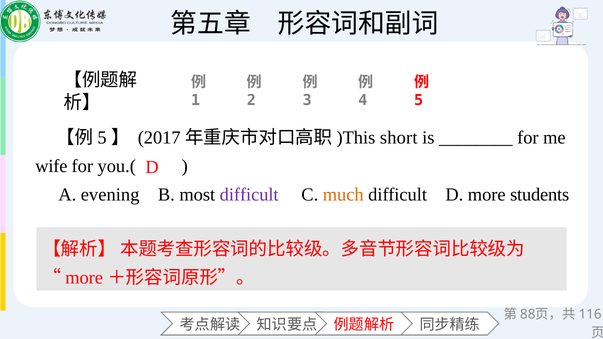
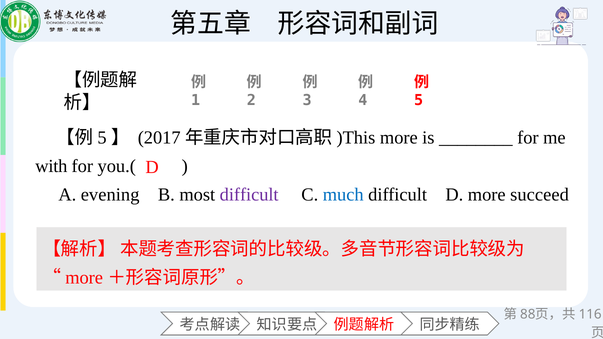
short: short -> more (399, 138)
wife: wife -> with (51, 166)
much colour: orange -> blue (343, 195)
students: students -> succeed (540, 195)
